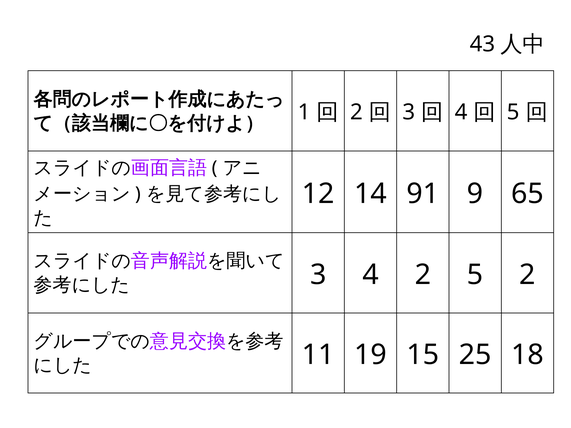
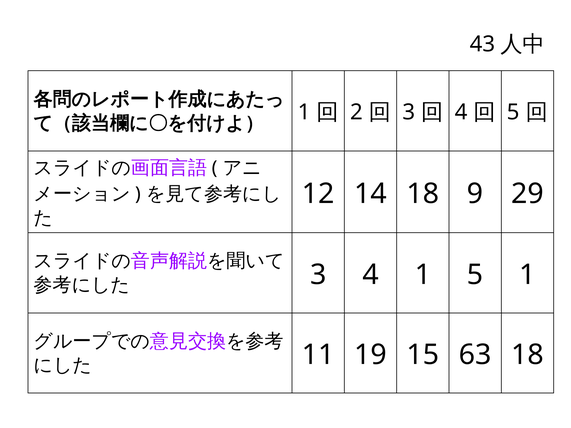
14 91: 91 -> 18 (423, 194)
65: 65 -> 29 (527, 194)
4 2: 2 -> 1 (423, 275)
5 2: 2 -> 1 (527, 275)
25: 25 -> 63 (475, 355)
